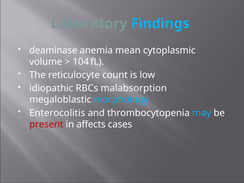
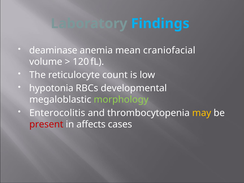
cytoplasmic: cytoplasmic -> craniofacial (169, 50)
104: 104 -> 120 (81, 62)
idiopathic: idiopathic -> hypotonia (51, 88)
malabsorption: malabsorption -> developmental (134, 88)
morphology colour: light blue -> light green (121, 100)
may colour: light blue -> yellow (202, 113)
